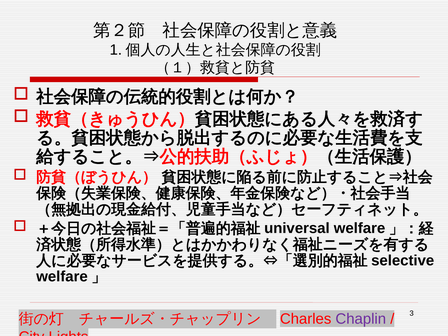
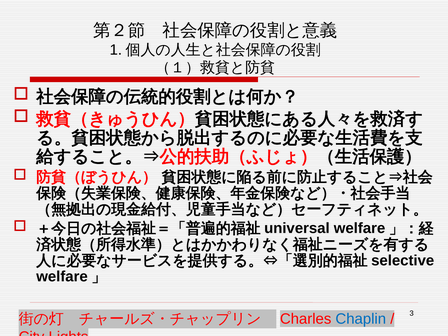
Chaplin colour: purple -> blue (361, 319)
